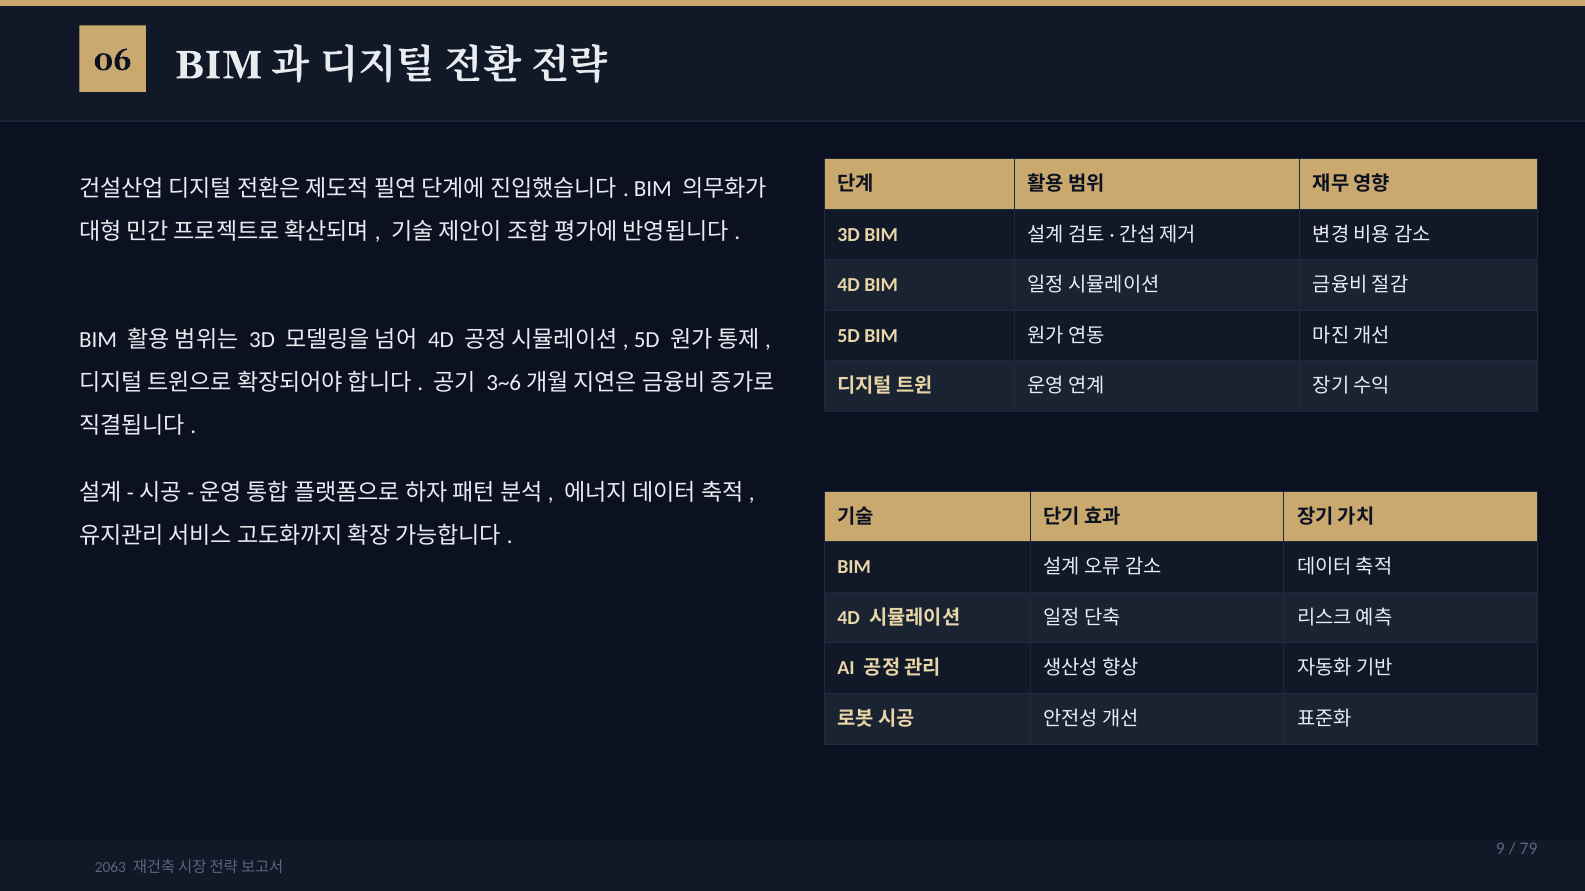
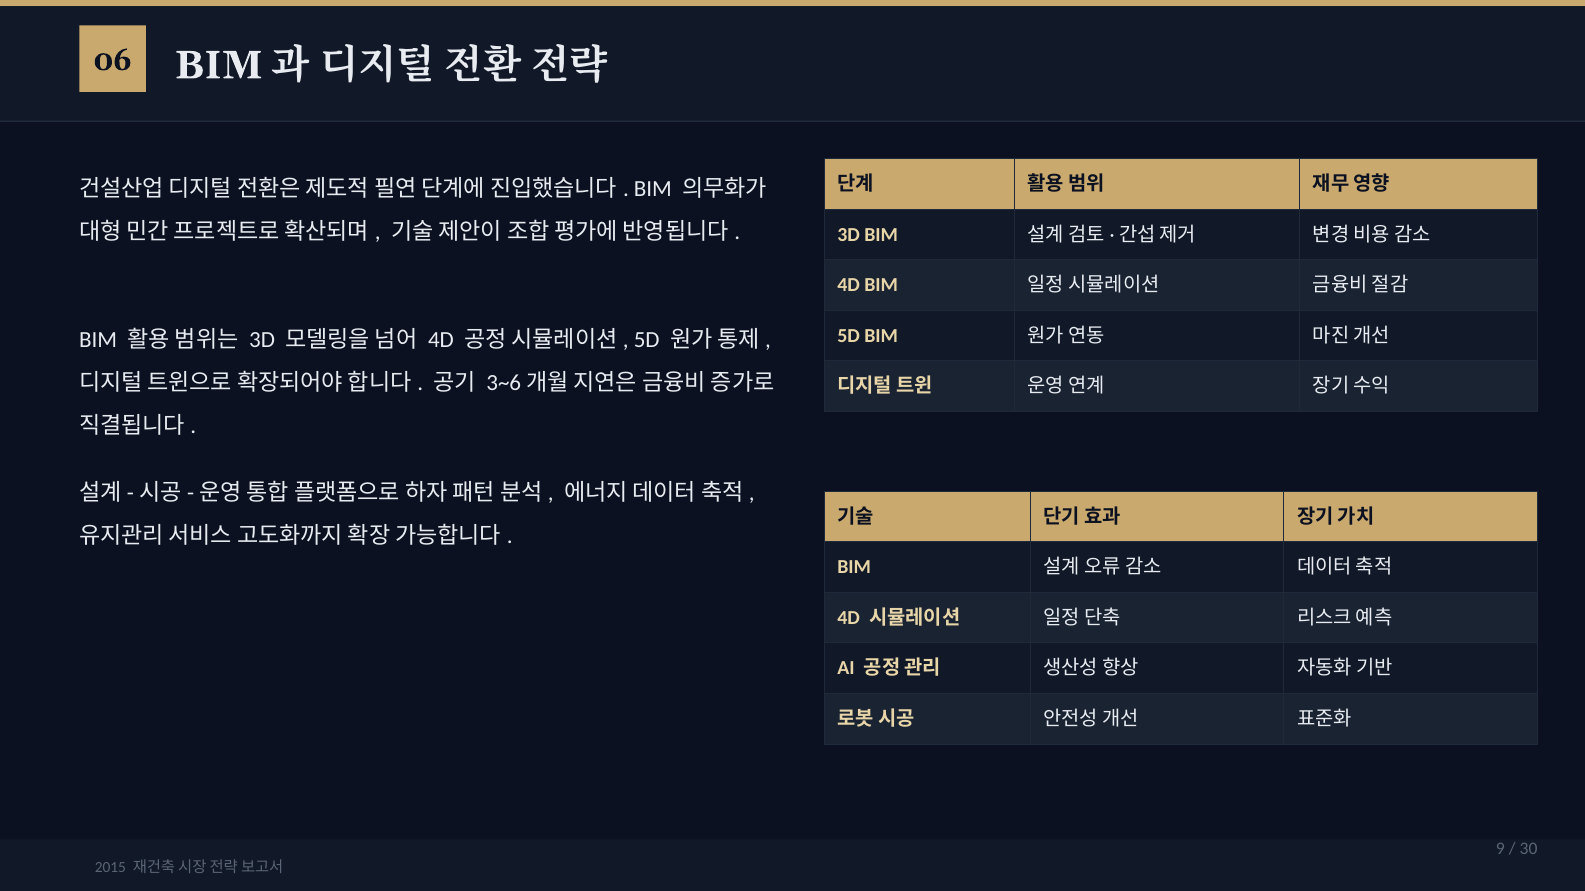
79: 79 -> 30 (1529, 849)
2063: 2063 -> 2015 (110, 868)
